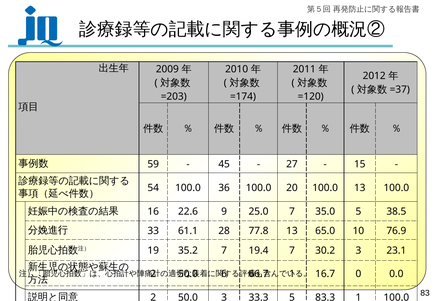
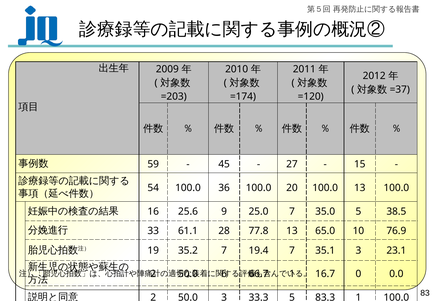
22.6: 22.6 -> 25.6 (188, 212)
30.2: 30.2 -> 35.1 (325, 251)
